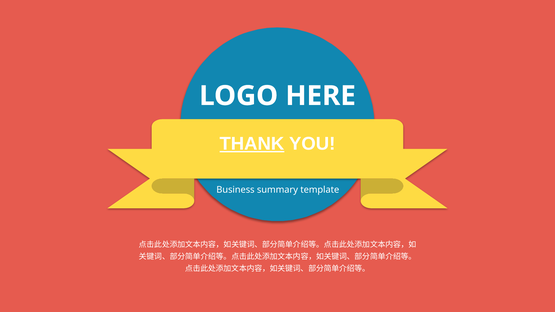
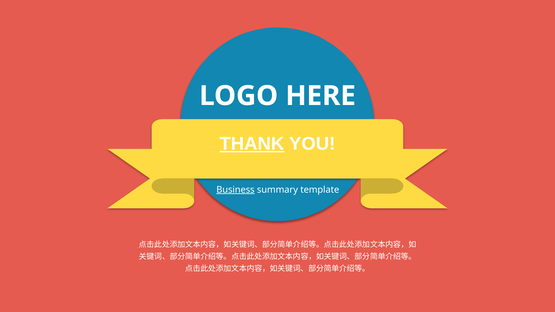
Business underline: none -> present (235, 190)
